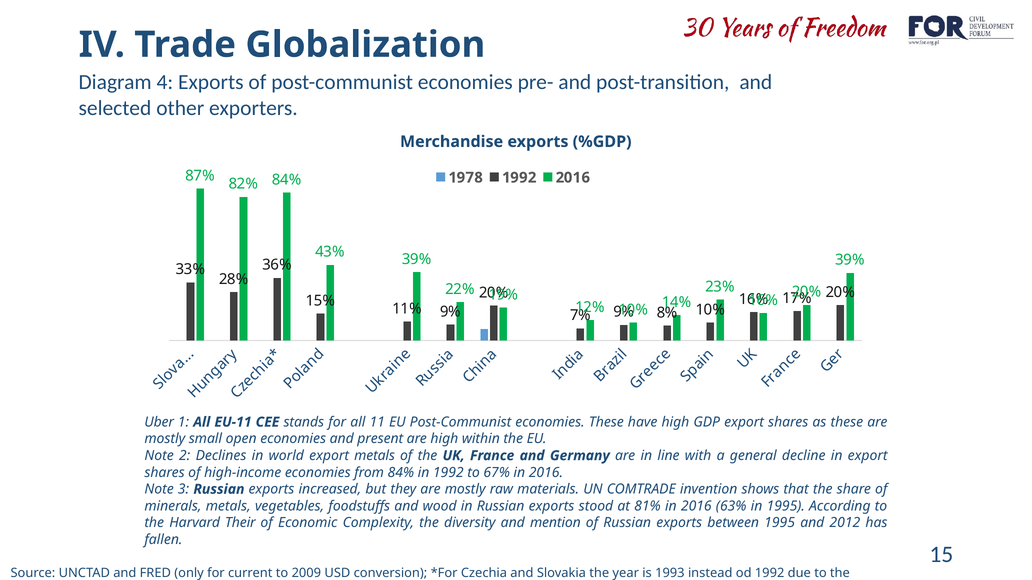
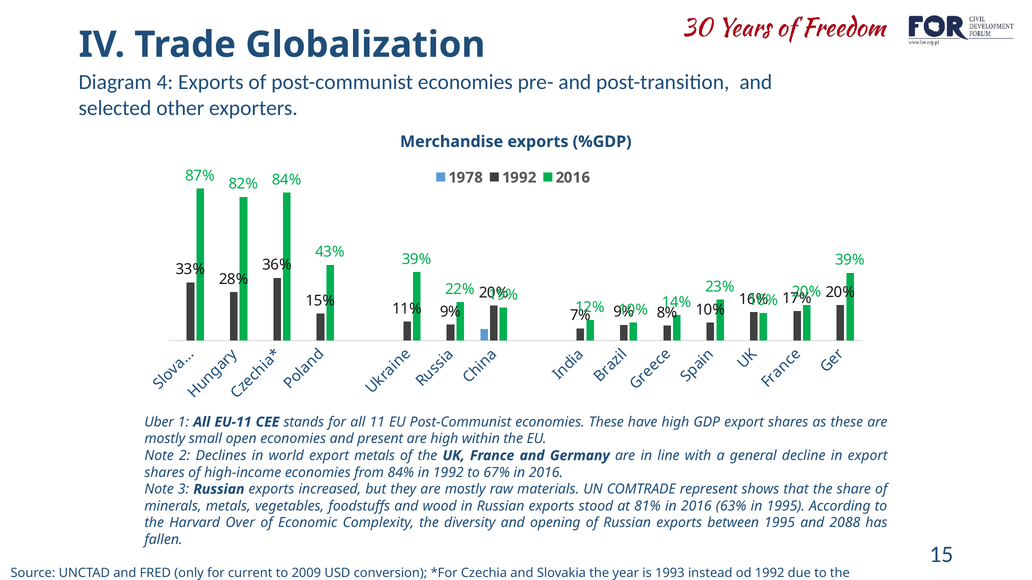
invention: invention -> represent (709, 490)
Their: Their -> Over (240, 523)
mention: mention -> opening (555, 523)
2012: 2012 -> 2088 (845, 523)
